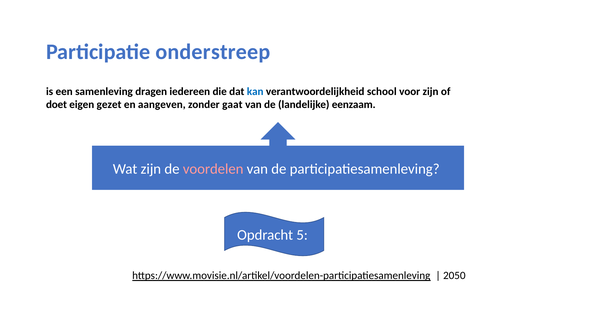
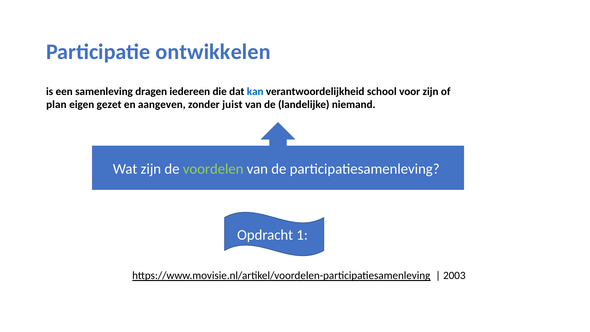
onderstreep: onderstreep -> ontwikkelen (213, 52)
doet: doet -> plan (56, 105)
gaat: gaat -> juist (232, 105)
eenzaam: eenzaam -> niemand (354, 105)
voordelen colour: pink -> light green (213, 169)
5: 5 -> 1 (302, 235)
2050: 2050 -> 2003 (454, 276)
